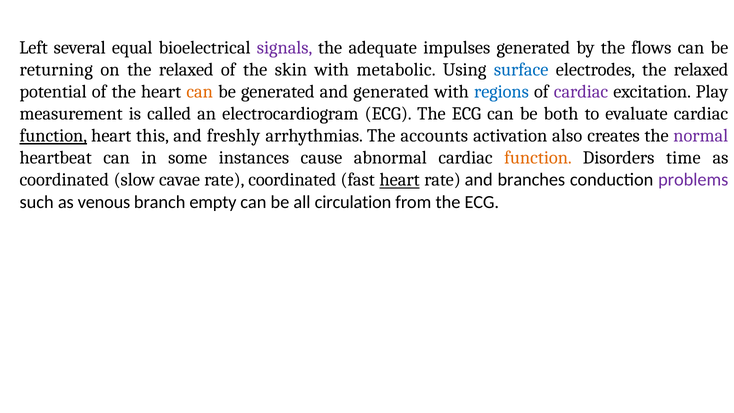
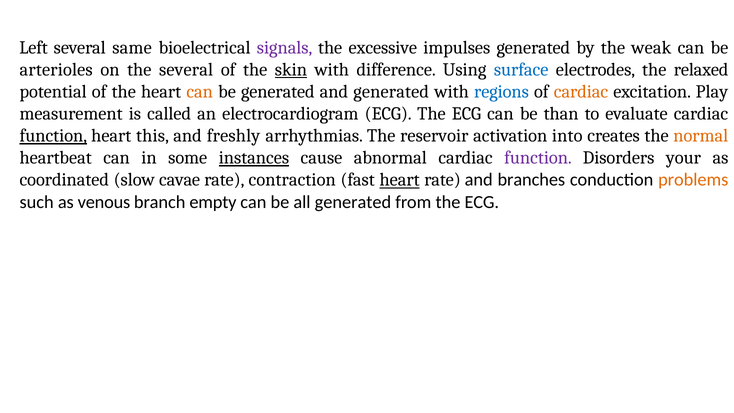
equal: equal -> same (132, 48)
adequate: adequate -> excessive (383, 48)
flows: flows -> weak (651, 48)
returning: returning -> arterioles (56, 70)
on the relaxed: relaxed -> several (186, 70)
skin underline: none -> present (291, 70)
metabolic: metabolic -> difference (396, 70)
cardiac colour: purple -> orange (581, 92)
both: both -> than (561, 114)
accounts: accounts -> reservoir (434, 136)
also: also -> into (567, 136)
normal colour: purple -> orange (701, 136)
instances underline: none -> present (254, 158)
function colour: orange -> purple (538, 158)
time: time -> your (683, 158)
rate coordinated: coordinated -> contraction (292, 180)
problems colour: purple -> orange (693, 180)
all circulation: circulation -> generated (353, 202)
